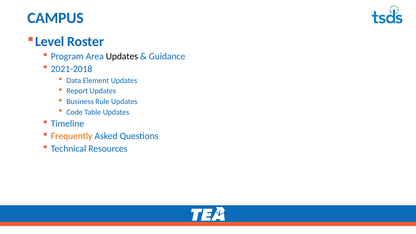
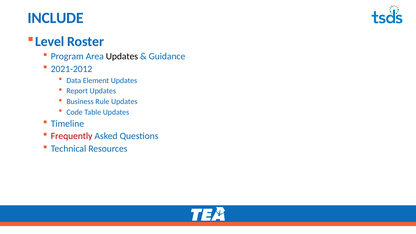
CAMPUS: CAMPUS -> INCLUDE (55, 18)
2021-2018: 2021-2018 -> 2021-2012 (72, 69)
Frequently colour: orange -> red (72, 136)
